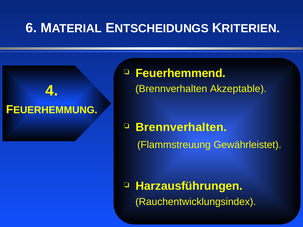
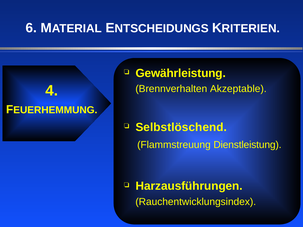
Feuerhemmend: Feuerhemmend -> Gewährleistung (181, 73)
Brennverhalten: Brennverhalten -> Selbstlöschend (181, 127)
Gewährleistet: Gewährleistet -> Dienstleistung (247, 145)
